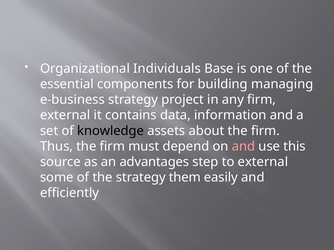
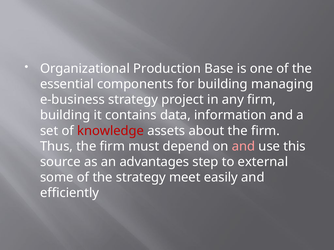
Individuals: Individuals -> Production (167, 69)
external: external -> building (65, 115)
knowledge colour: black -> red (111, 131)
them: them -> meet (185, 178)
